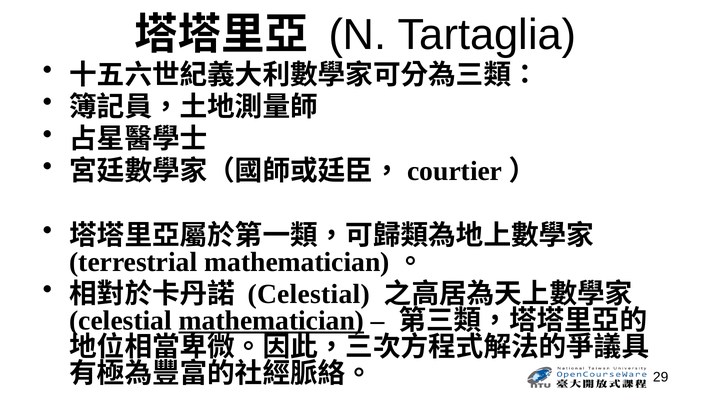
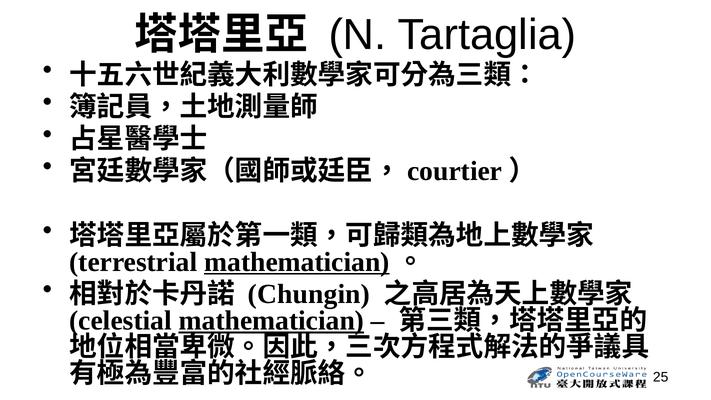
mathematician underline: none -> present (297, 262)
Celestial: Celestial -> Chungin (309, 294)
29: 29 -> 25 (661, 377)
